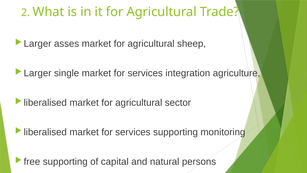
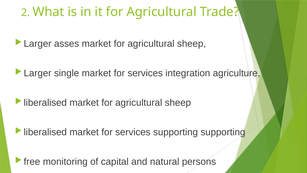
sector: sector -> sheep (178, 103)
supporting monitoring: monitoring -> supporting (223, 132)
supporting: supporting -> monitoring (65, 161)
